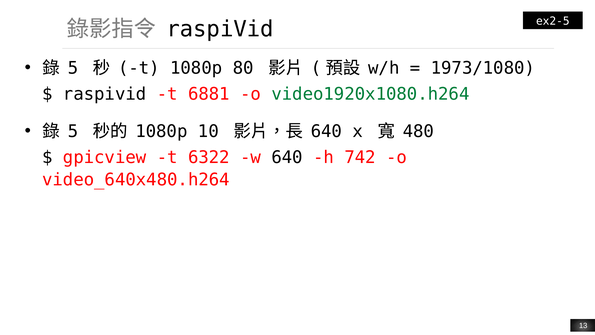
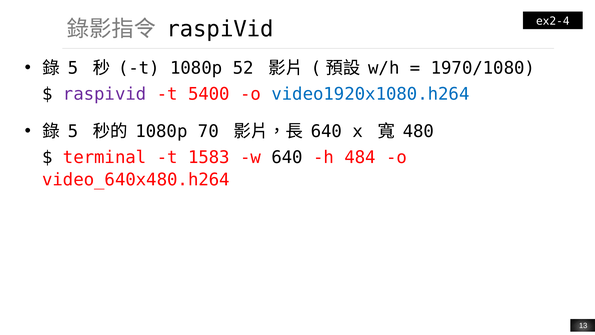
ex2-5: ex2-5 -> ex2-4 (553, 21)
80: 80 -> 52 (243, 68)
1973/1080: 1973/1080 -> 1970/1080 (483, 68)
raspivid colour: black -> purple (105, 94)
6881: 6881 -> 5400 (209, 94)
video1920x1080.h264 colour: green -> blue (370, 94)
10: 10 -> 70 (208, 131)
gpicview: gpicview -> terminal (105, 157)
6322: 6322 -> 1583 (209, 157)
742: 742 -> 484 (360, 157)
